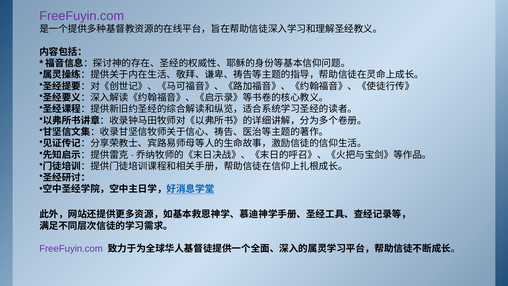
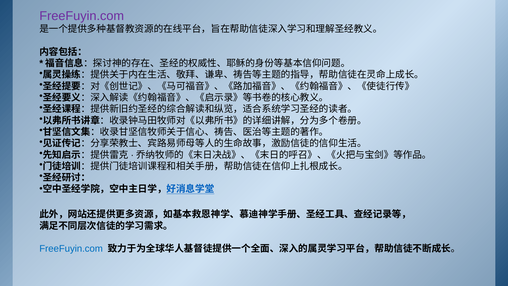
FreeFuyin.com colour: purple -> blue (71, 249)
